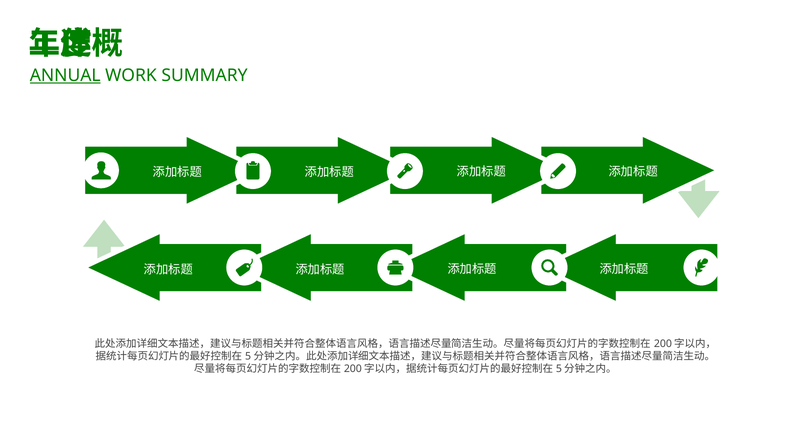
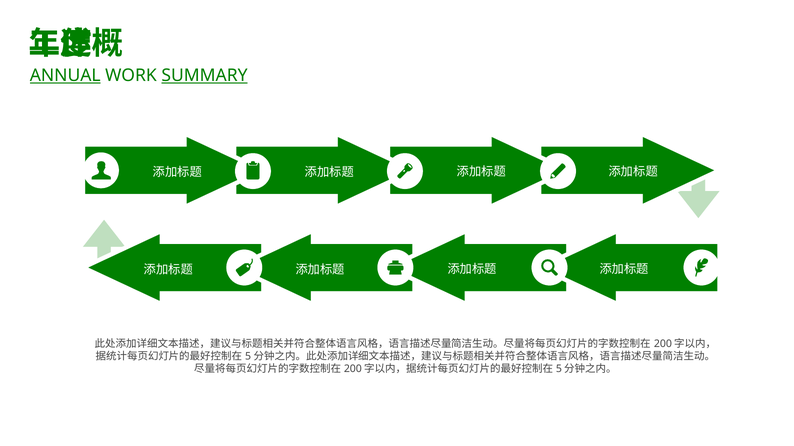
SUMMARY underline: none -> present (205, 76)
